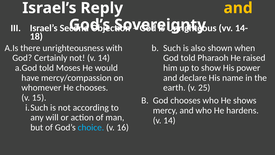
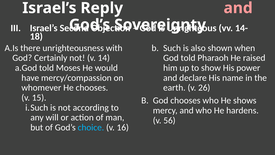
and colour: yellow -> pink (238, 8)
25: 25 -> 26 (204, 88)
14: 14 -> 56 (169, 120)
